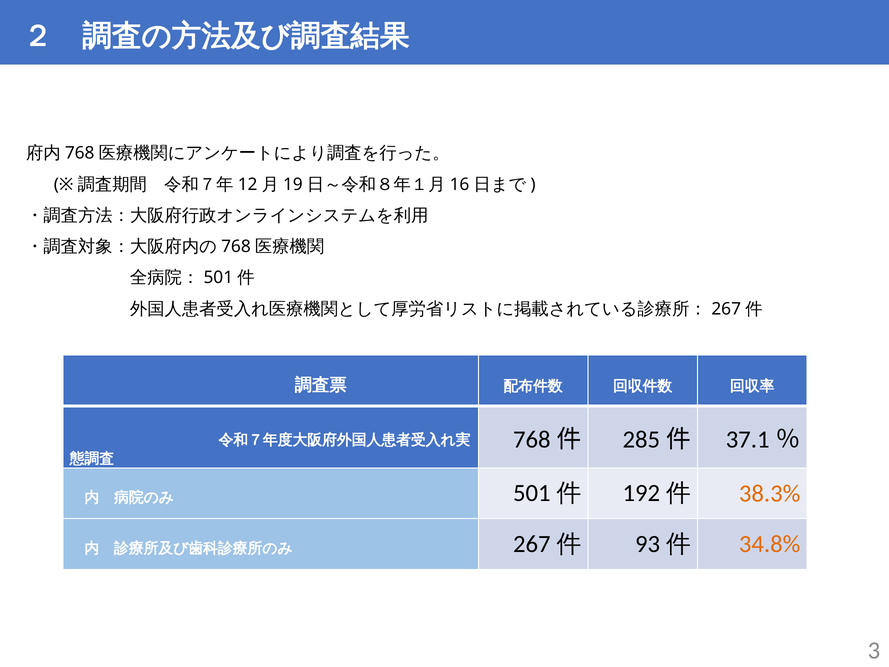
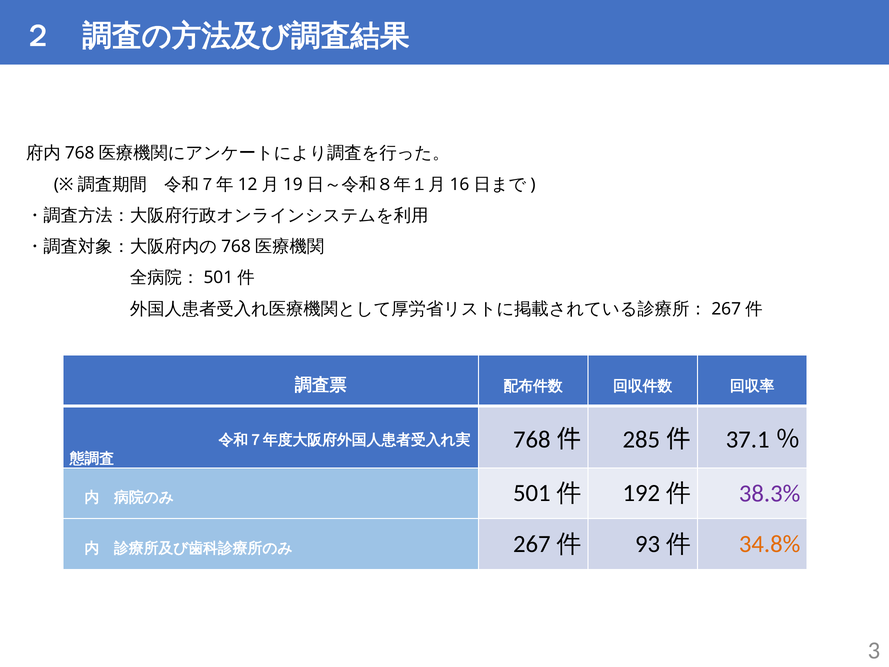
38.3% colour: orange -> purple (770, 493)
